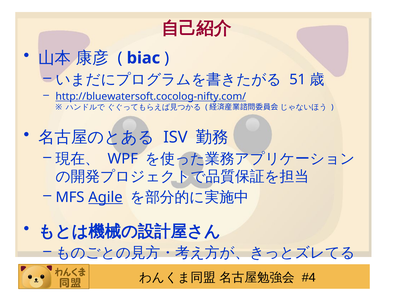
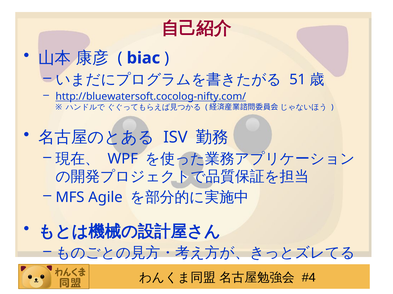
Agile underline: present -> none (106, 198)
